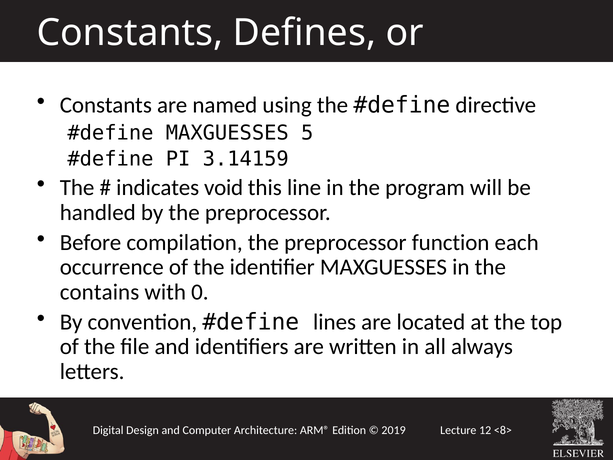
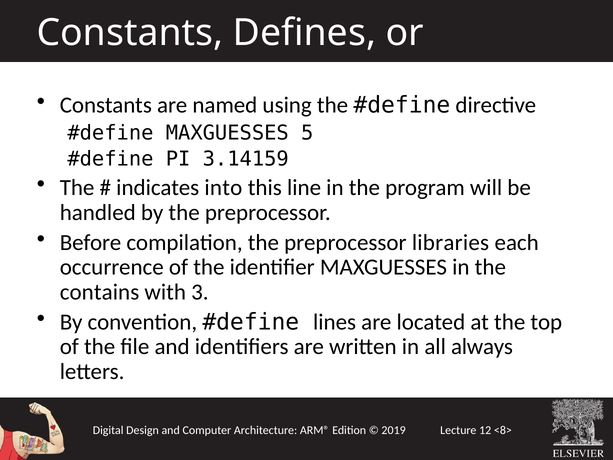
void: void -> into (223, 188)
function: function -> libraries (450, 242)
0: 0 -> 3 (200, 292)
